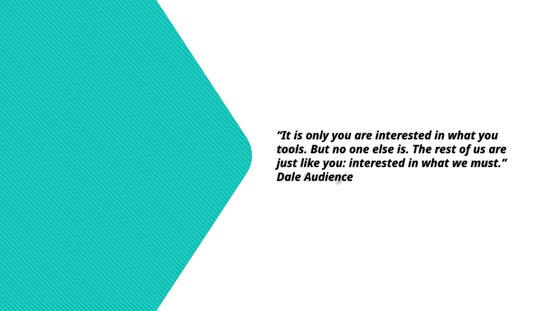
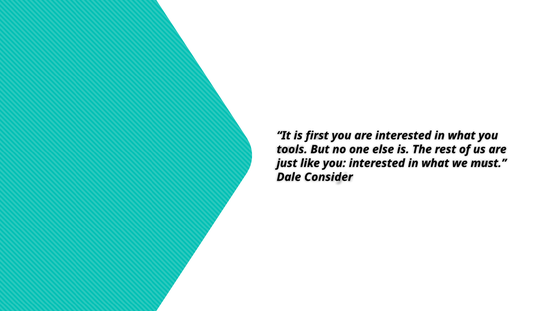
only: only -> first (317, 136)
Audience: Audience -> Consider (329, 177)
